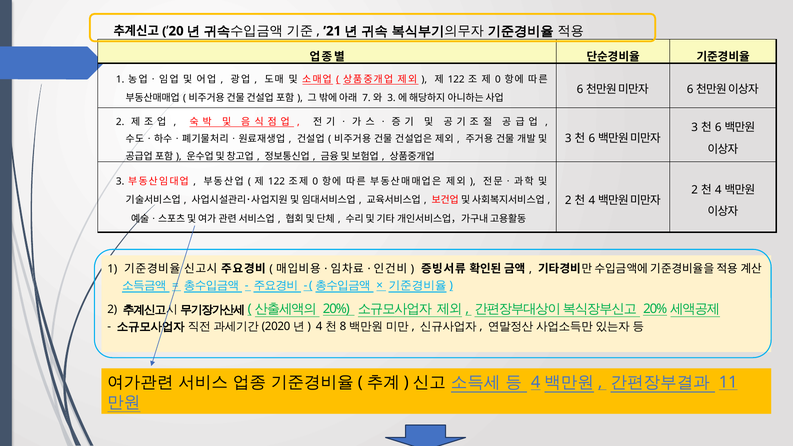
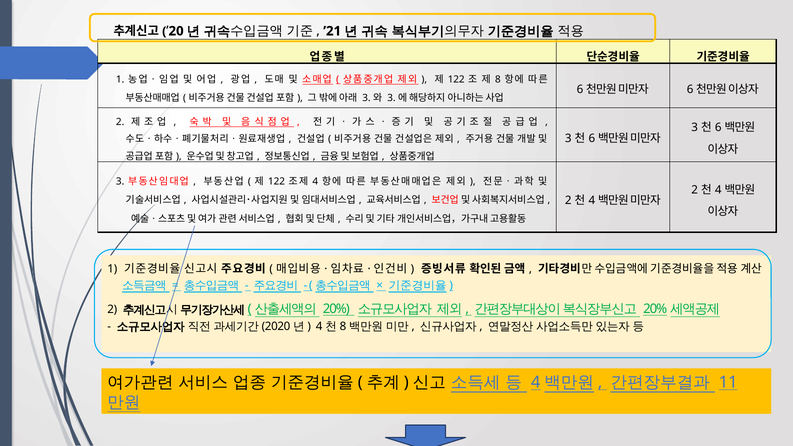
0: 0 -> 8 (498, 79)
7: 7 -> 3 (366, 98)
0: 0 -> 4 (315, 181)
